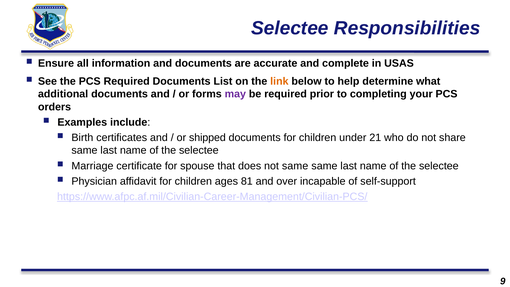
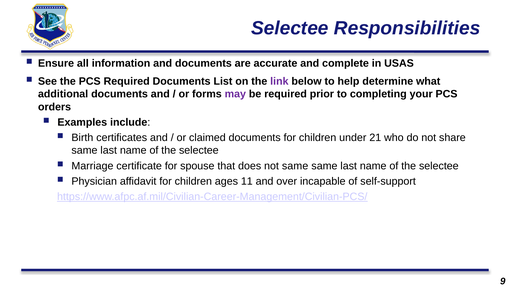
link colour: orange -> purple (279, 81)
shipped: shipped -> claimed (207, 138)
81: 81 -> 11 (247, 181)
